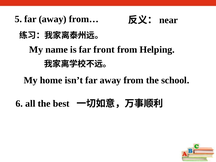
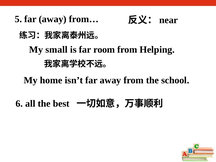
name: name -> small (57, 50)
front: front -> room (104, 50)
